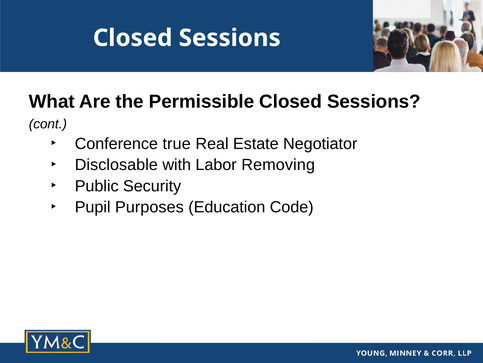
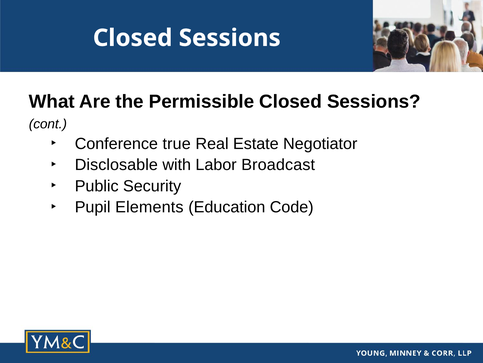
Removing: Removing -> Broadcast (278, 165)
Purposes: Purposes -> Elements (149, 207)
